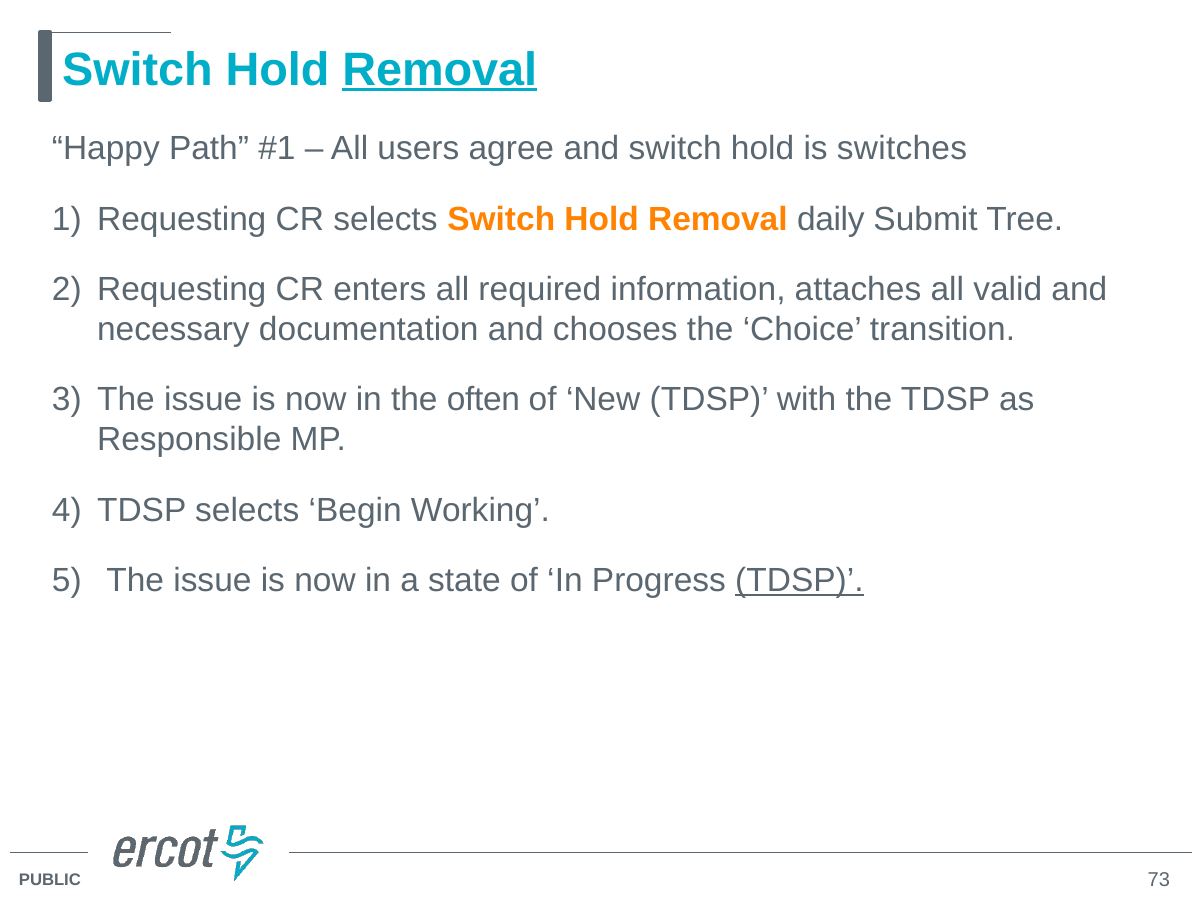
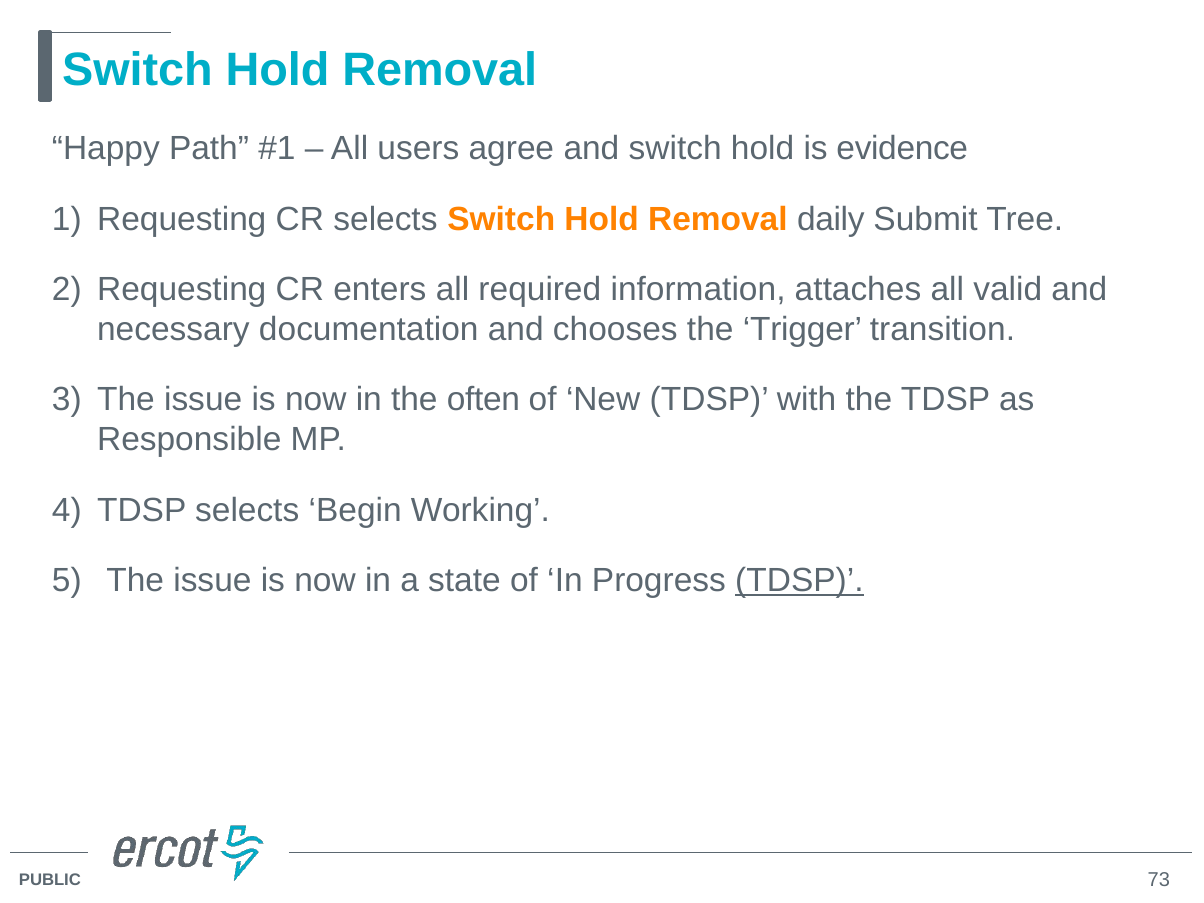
Removal underline: present -> none (440, 70)
switches: switches -> evidence (902, 149)
Choice: Choice -> Trigger (802, 329)
